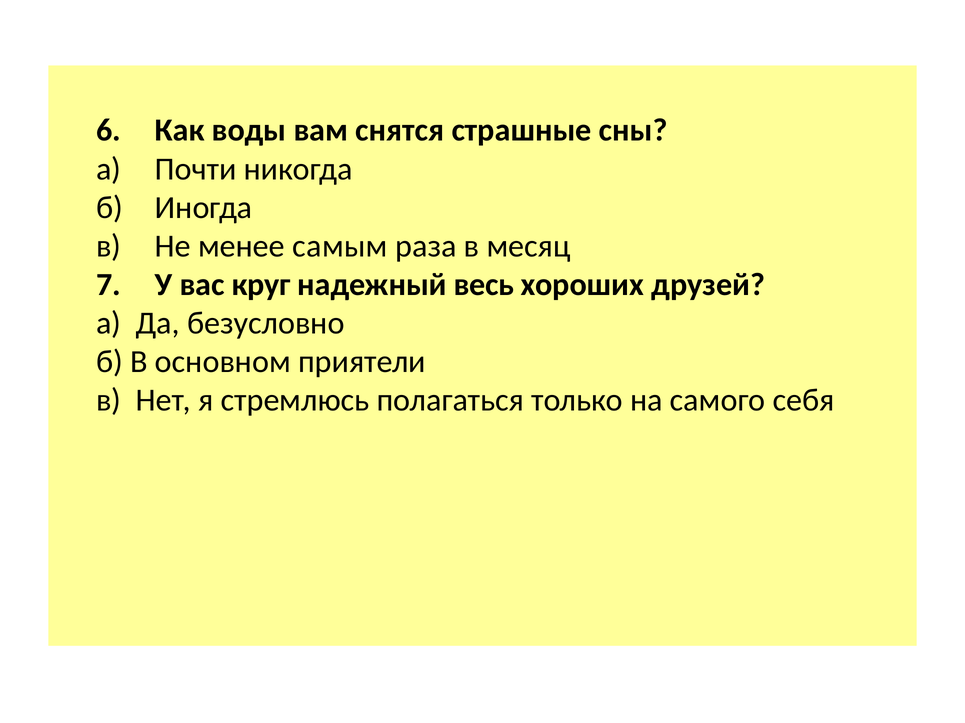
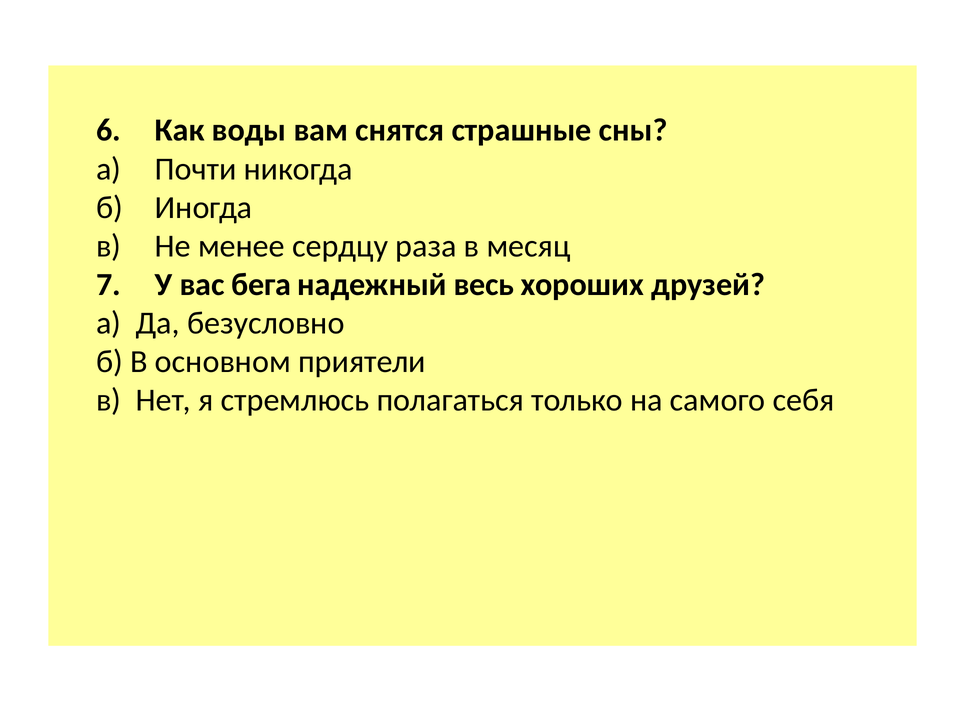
самым: самым -> сердцу (340, 246)
круг: круг -> бега (261, 285)
